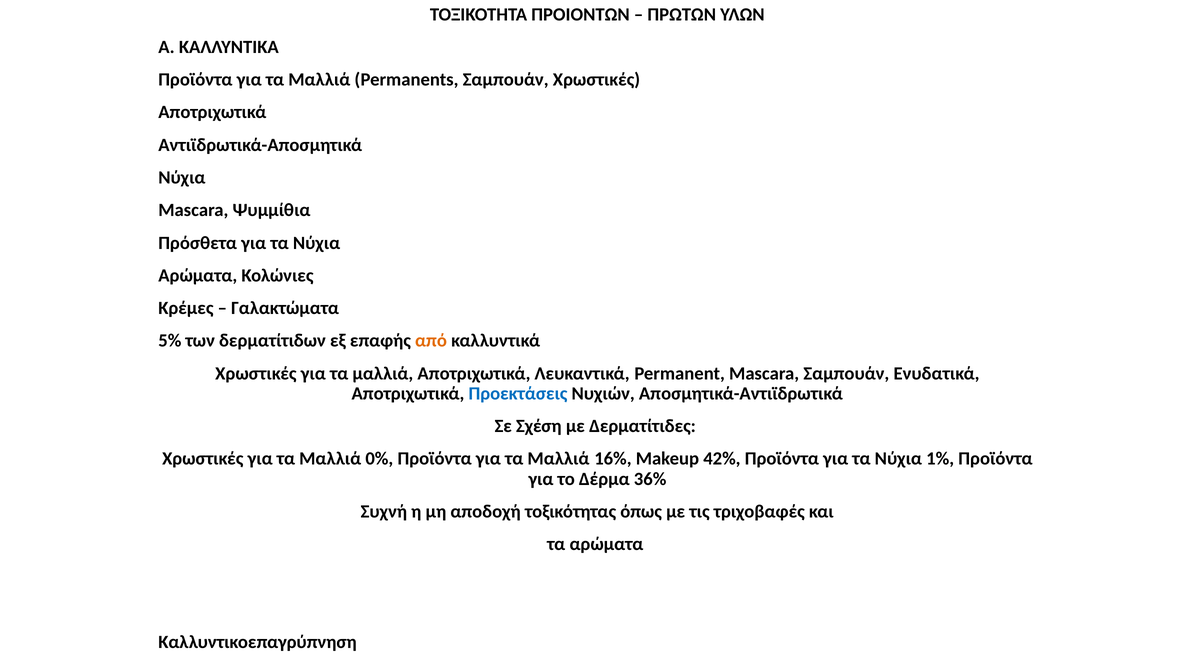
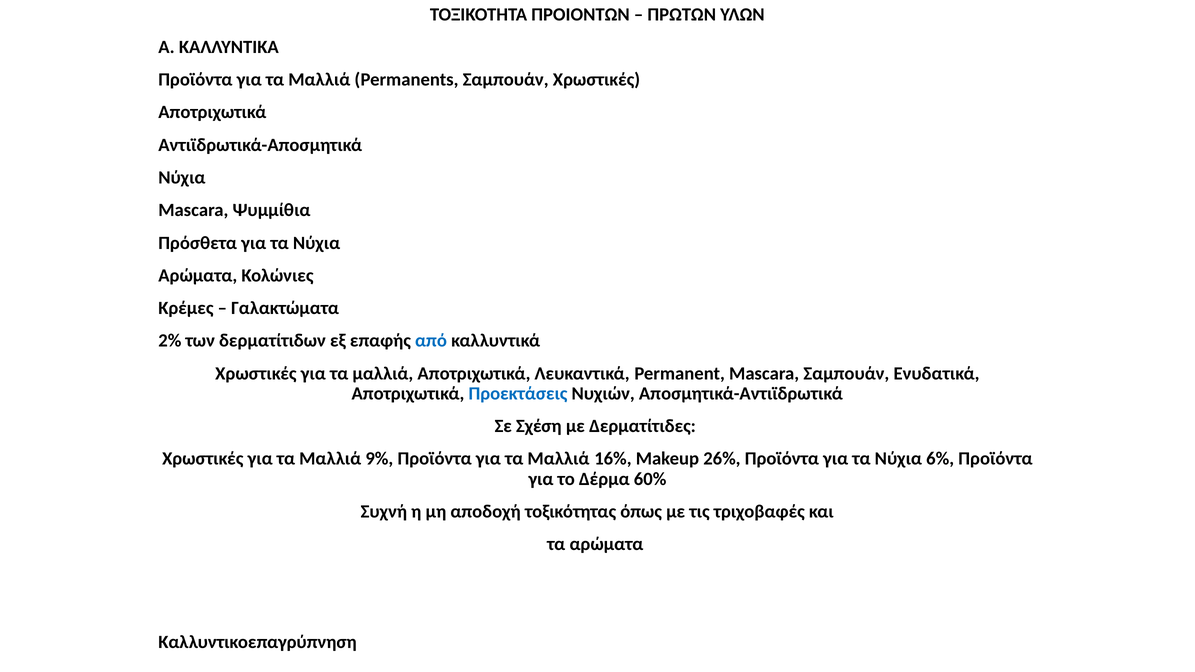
5%: 5% -> 2% (170, 341)
από colour: orange -> blue (431, 341)
0%: 0% -> 9% (379, 459)
42%: 42% -> 26% (722, 459)
1%: 1% -> 6% (940, 459)
36%: 36% -> 60% (650, 479)
